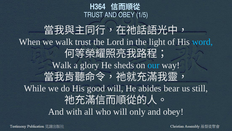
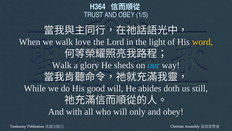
walk trust: trust -> love (83, 42)
word colour: light blue -> yellow (202, 42)
bear: bear -> doth (172, 88)
